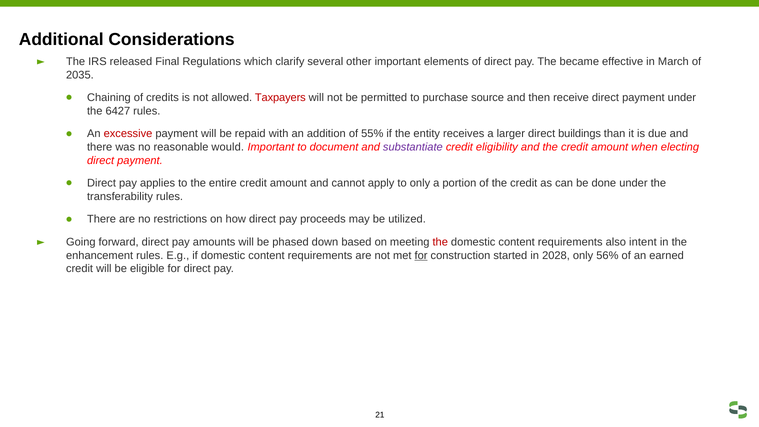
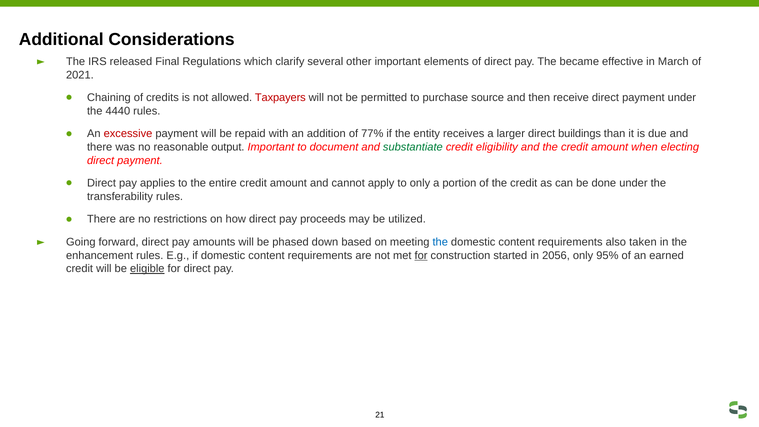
2035: 2035 -> 2021 (80, 75)
6427: 6427 -> 4440 (118, 111)
55%: 55% -> 77% (372, 134)
would: would -> output (228, 147)
substantiate colour: purple -> green (413, 147)
the colour: red -> blue (440, 242)
intent: intent -> taken (643, 242)
2028: 2028 -> 2056 (556, 255)
56%: 56% -> 95% (607, 255)
eligible underline: none -> present (147, 269)
